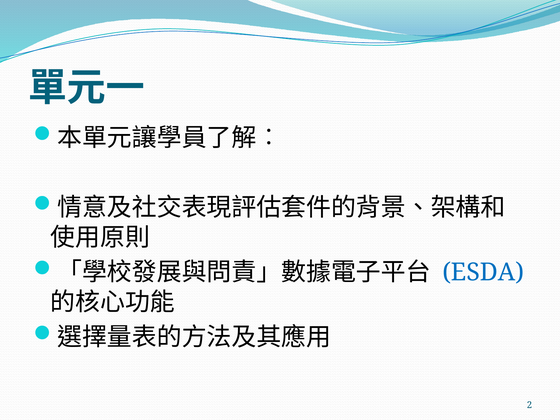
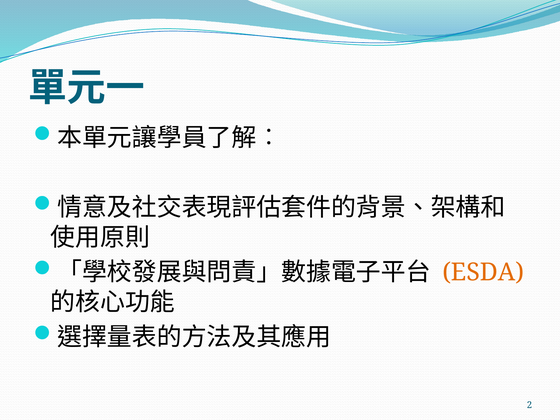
ESDA colour: blue -> orange (483, 272)
